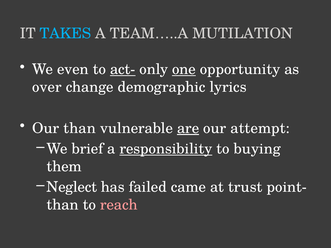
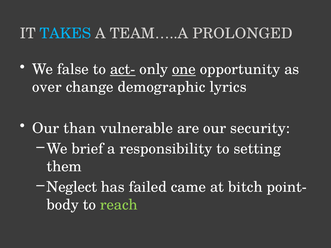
MUTILATION: MUTILATION -> PROLONGED (243, 34)
even: even -> false (73, 69)
are underline: present -> none (188, 128)
attempt: attempt -> security (260, 128)
responsibility underline: present -> none (166, 149)
buying: buying -> setting (257, 149)
trust: trust -> bitch (245, 187)
than: than -> body (63, 205)
reach colour: pink -> light green (119, 205)
